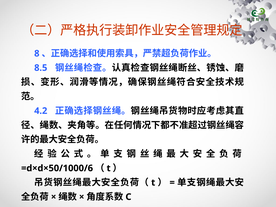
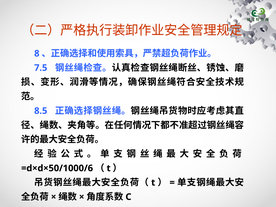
8.5: 8.5 -> 7.5 (41, 68)
4.2: 4.2 -> 8.5 (41, 111)
